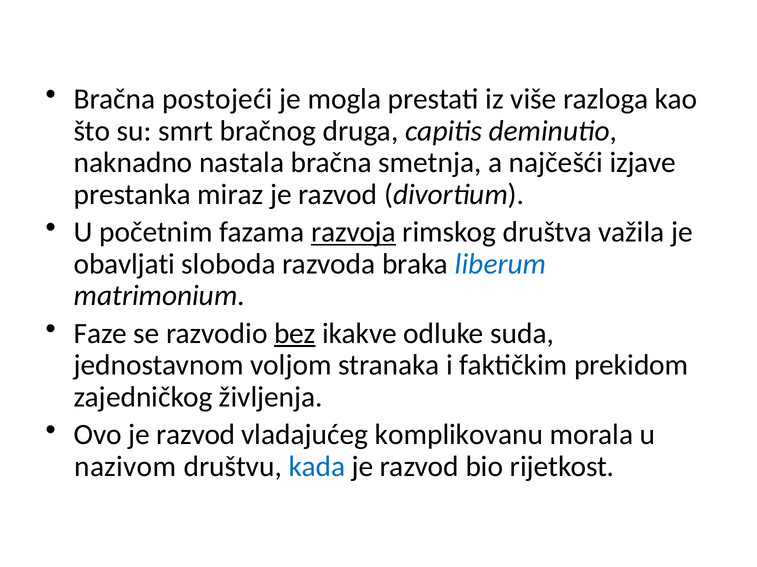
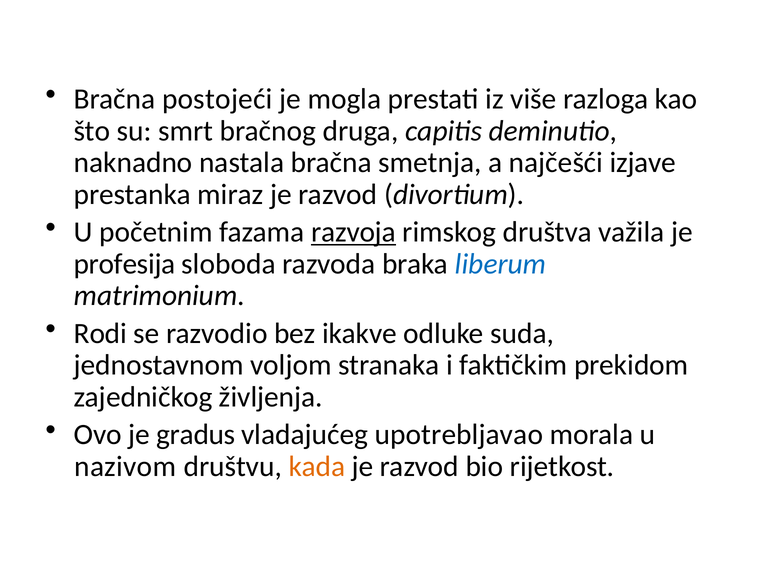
obavljati: obavljati -> profesija (125, 264)
Faze: Faze -> Rodi (100, 334)
bez underline: present -> none (295, 334)
Ovo je razvod: razvod -> gradus (196, 435)
komplikovanu: komplikovanu -> upotrebljavao (459, 435)
kada colour: blue -> orange (317, 467)
